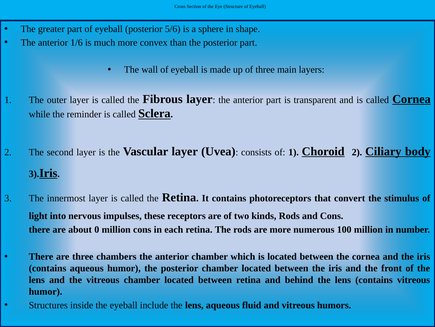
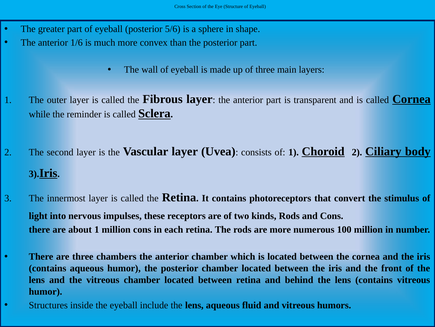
about 0: 0 -> 1 (97, 229)
